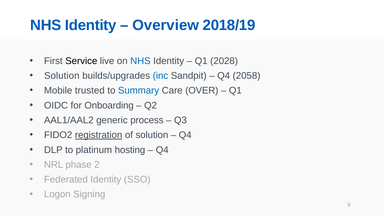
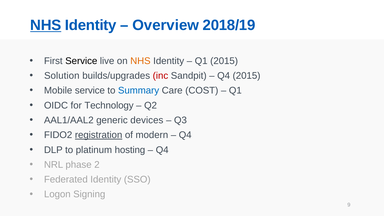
NHS underline: none -> present (46, 25)
NHS colour: blue -> orange (140, 61)
Q1 2028: 2028 -> 2015 (224, 61)
inc colour: blue -> red (160, 76)
Q4 2058: 2058 -> 2015 (247, 76)
Mobile trusted: trusted -> service (90, 91)
OVER: OVER -> COST (202, 91)
Onboarding: Onboarding -> Technology (109, 105)
process: process -> devices (147, 120)
of solution: solution -> modern (152, 135)
